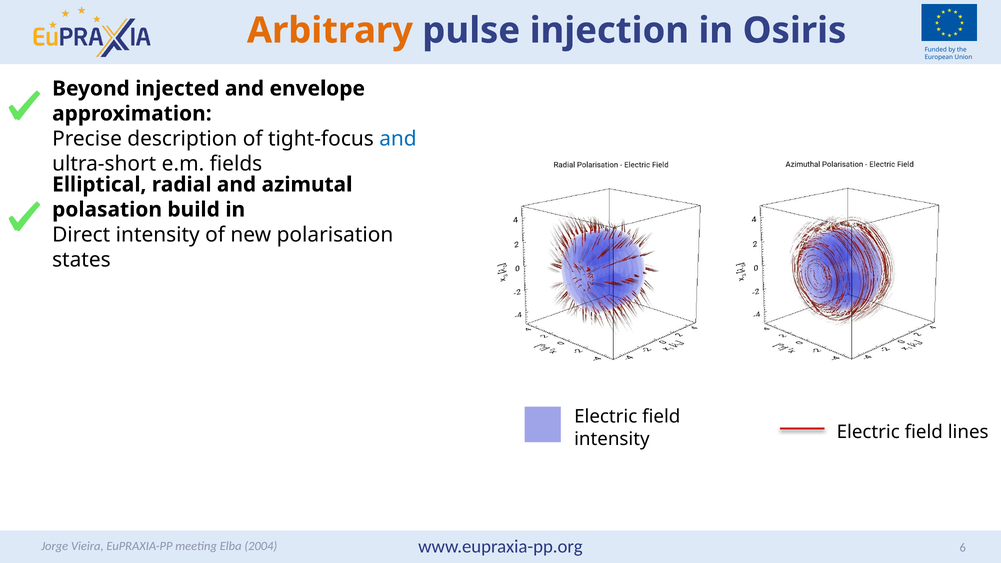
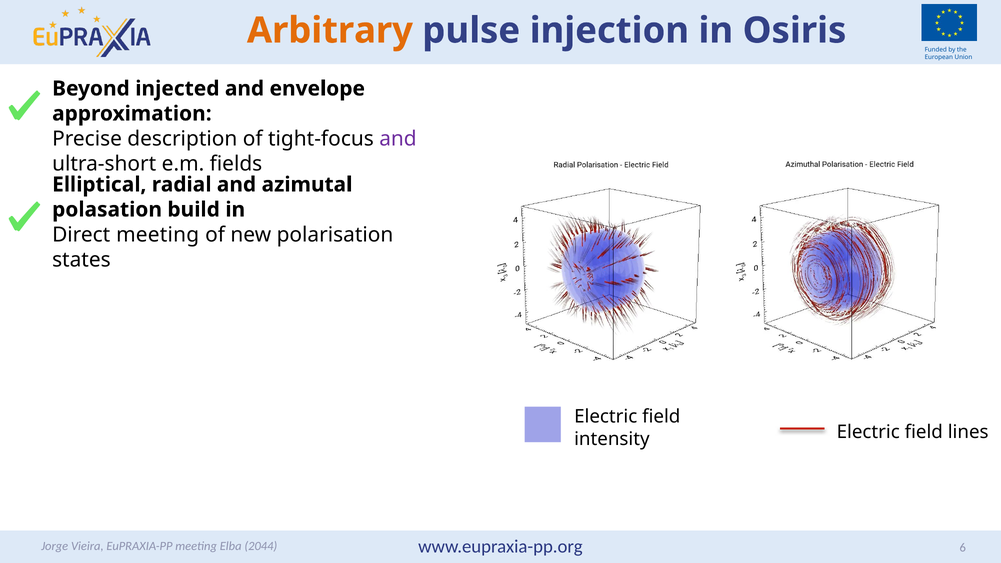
and colour: blue -> purple (398, 139)
Direct intensity: intensity -> meeting (158, 235)
2004: 2004 -> 2044 (261, 546)
